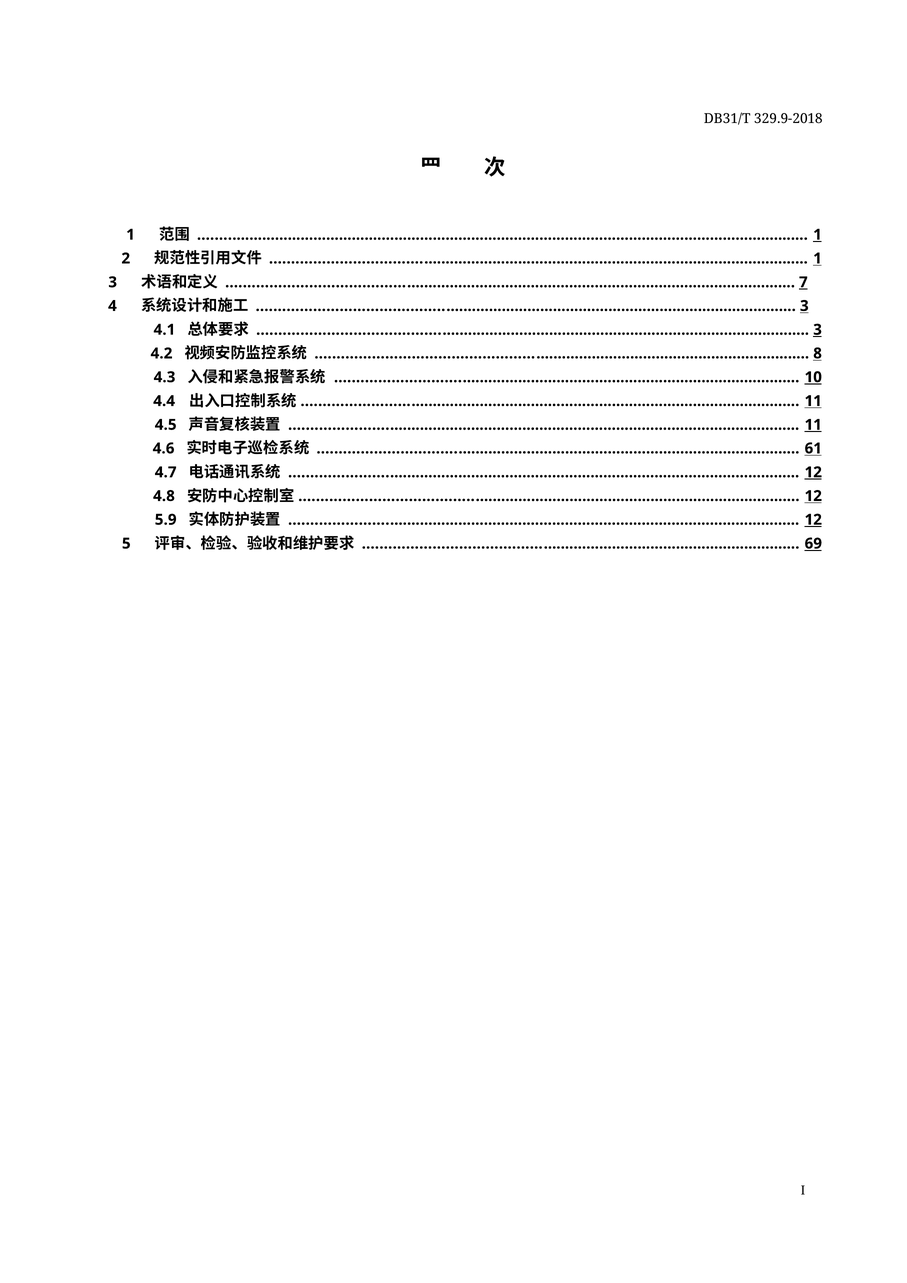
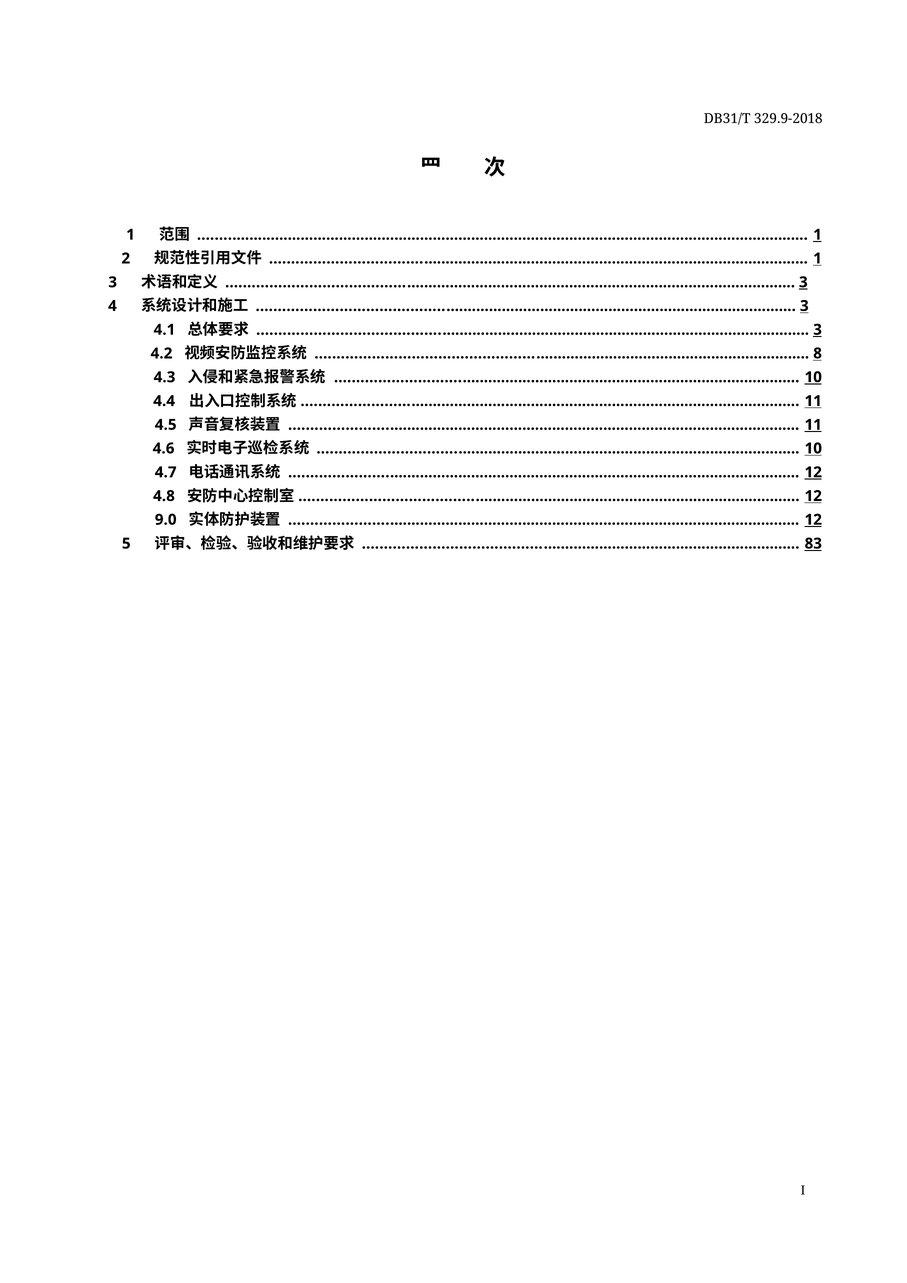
7: 7 -> 3 (803, 282)
61: 61 -> 10 (813, 449)
5.9: 5.9 -> 9.0 (166, 520)
69: 69 -> 83 (813, 544)
